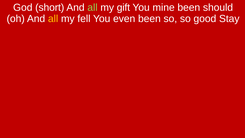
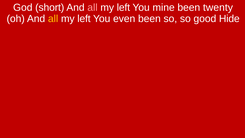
all colour: light green -> pink (92, 8)
gift: gift -> left (123, 8)
should: should -> twenty (218, 8)
fell: fell -> left (84, 19)
Stay: Stay -> Hide (229, 19)
